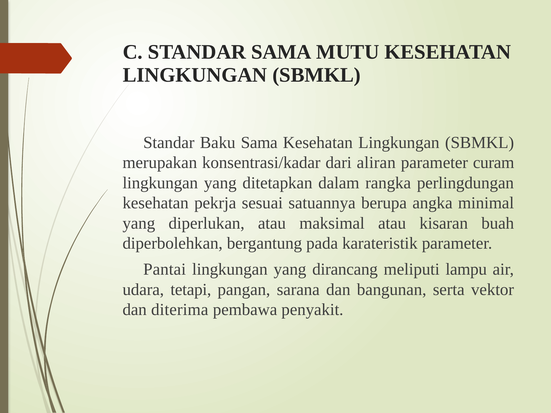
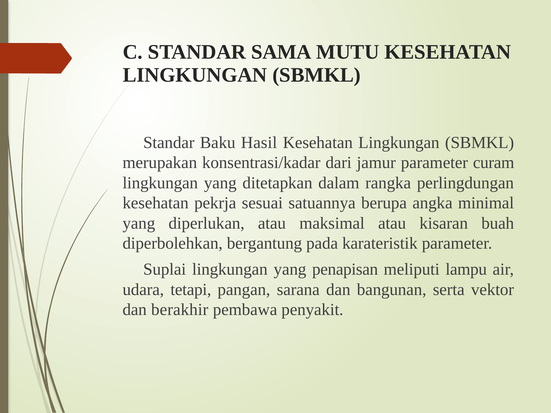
Baku Sama: Sama -> Hasil (259, 143)
aliran: aliran -> jamur (376, 163)
Pantai: Pantai -> Suplai (165, 270)
dirancang: dirancang -> penapisan (345, 270)
diterima: diterima -> berakhir (180, 310)
